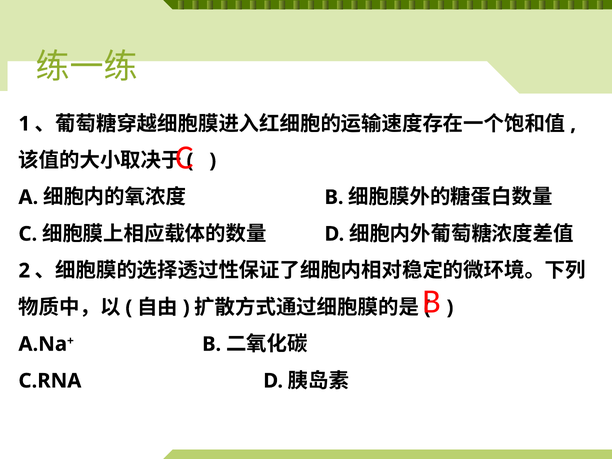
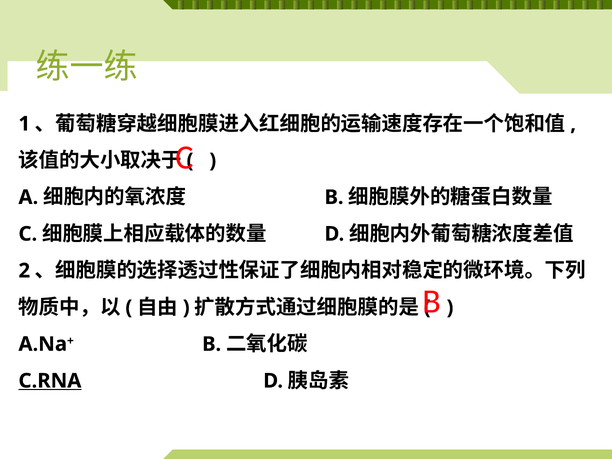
C.RNA underline: none -> present (50, 381)
